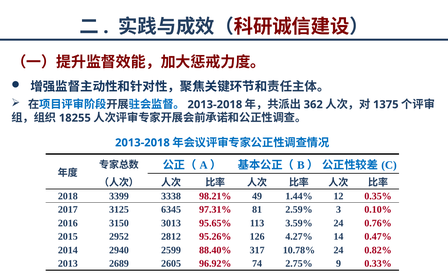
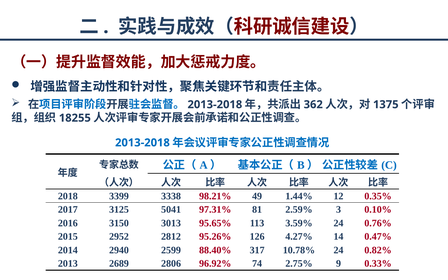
6345: 6345 -> 5041 (171, 210)
2605: 2605 -> 2806 (171, 264)
